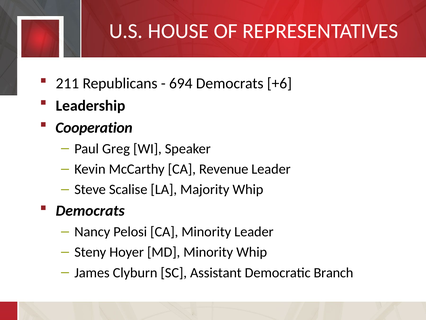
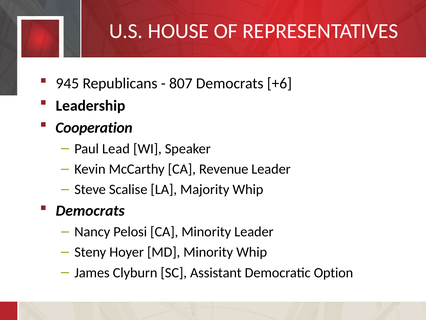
211: 211 -> 945 (67, 83)
694: 694 -> 807 (181, 83)
Greg: Greg -> Lead (116, 148)
Branch: Branch -> Option (333, 272)
